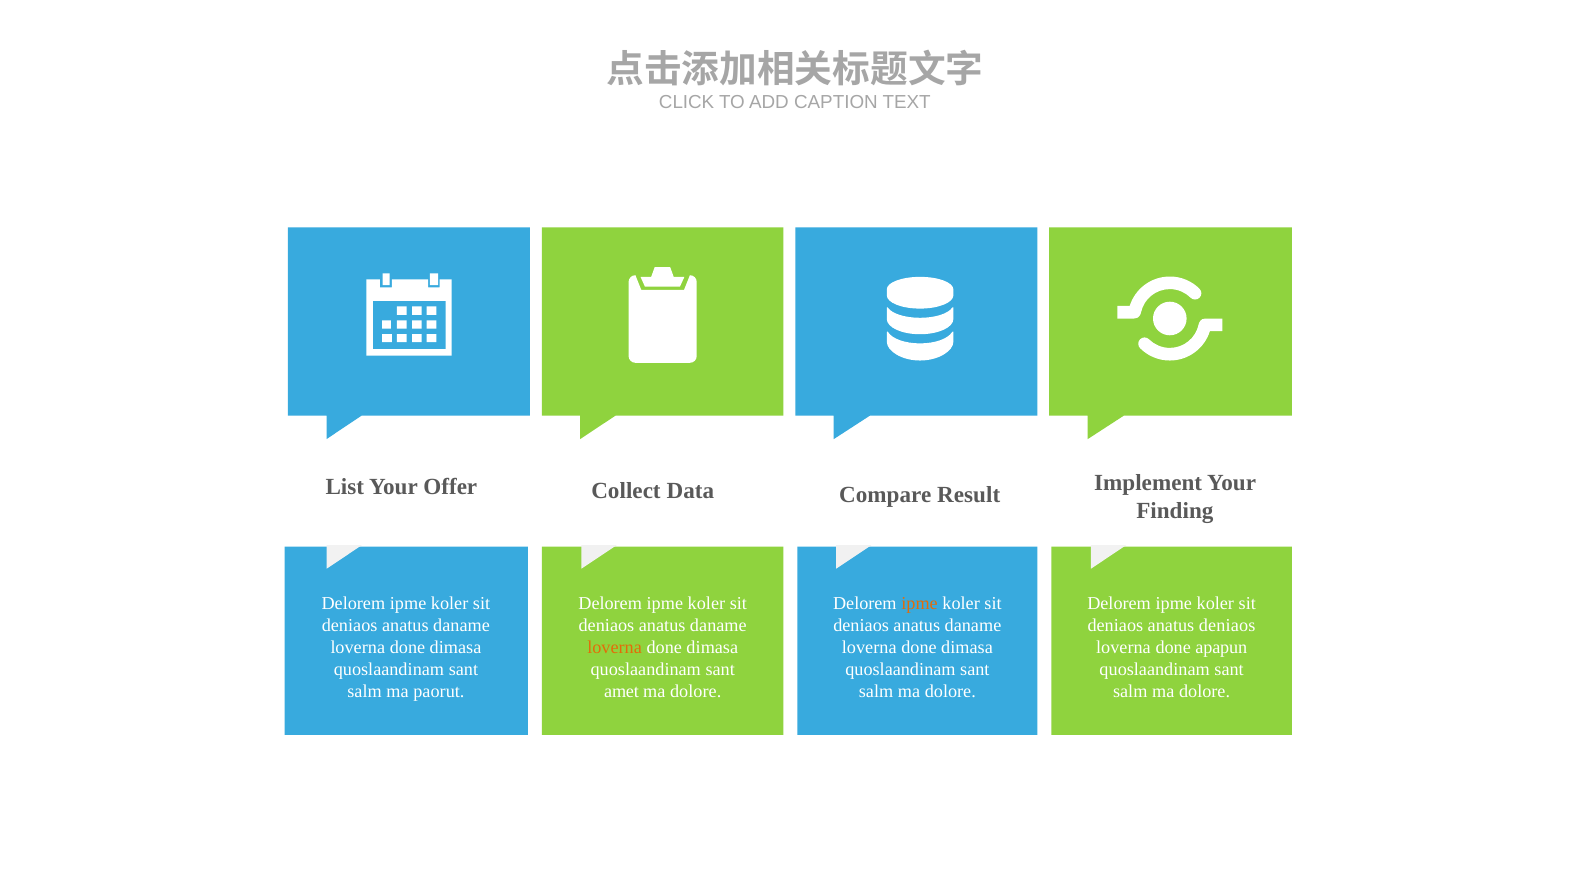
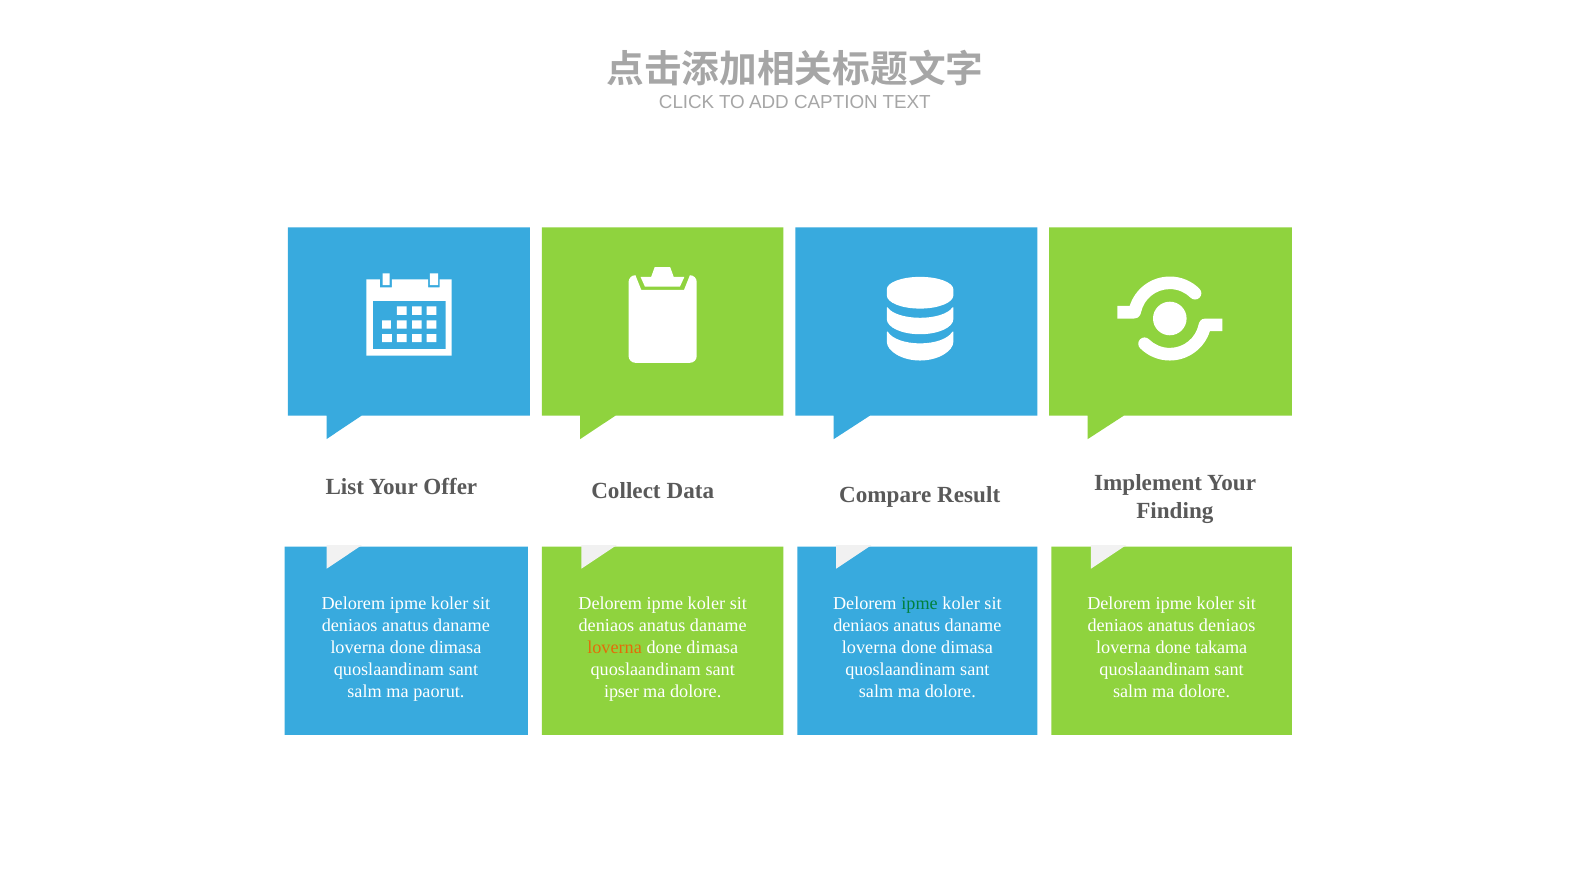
ipme colour: orange -> green (920, 604)
apapun: apapun -> takama (1221, 648)
amet: amet -> ipser (622, 691)
